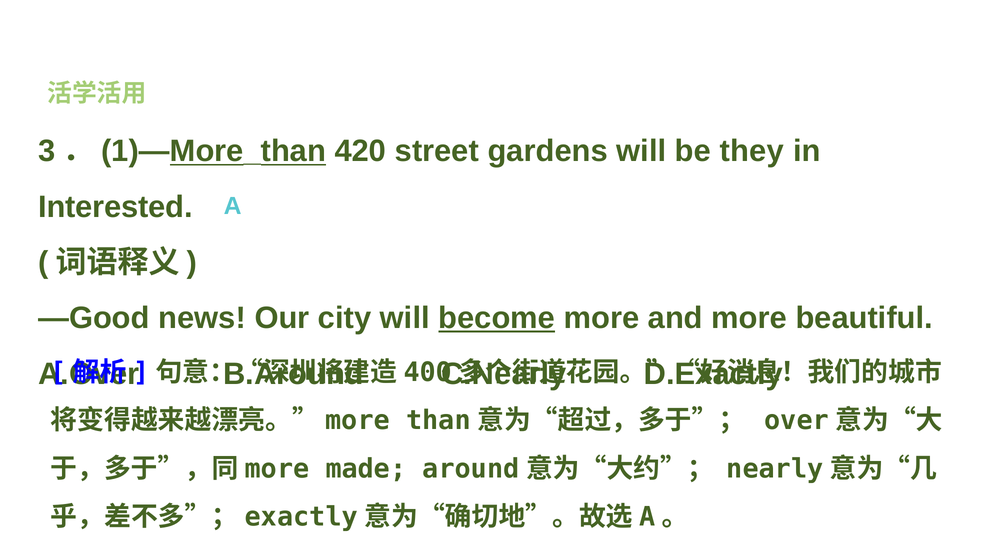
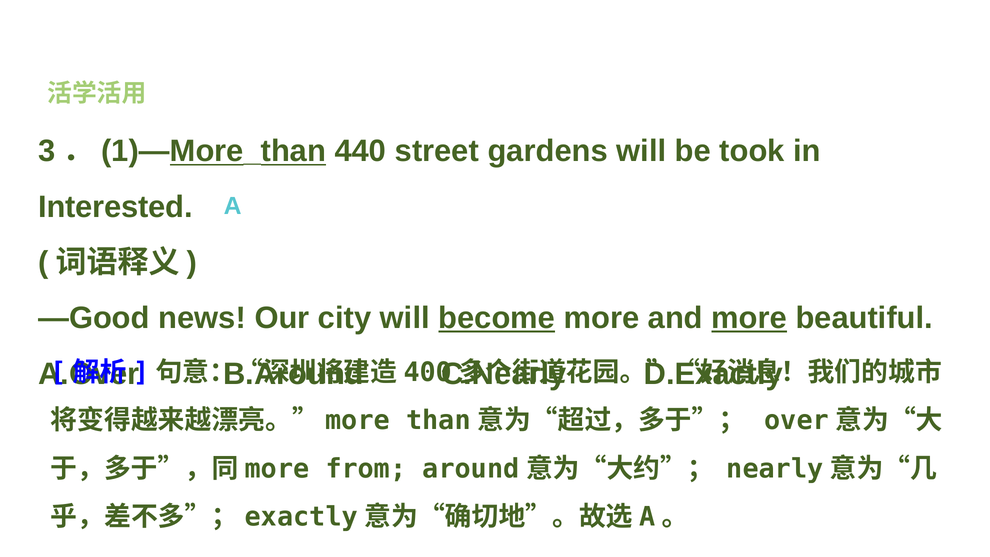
420: 420 -> 440 (360, 151)
they: they -> took (752, 151)
more underline: none -> present (749, 318)
made: made -> from (366, 469)
